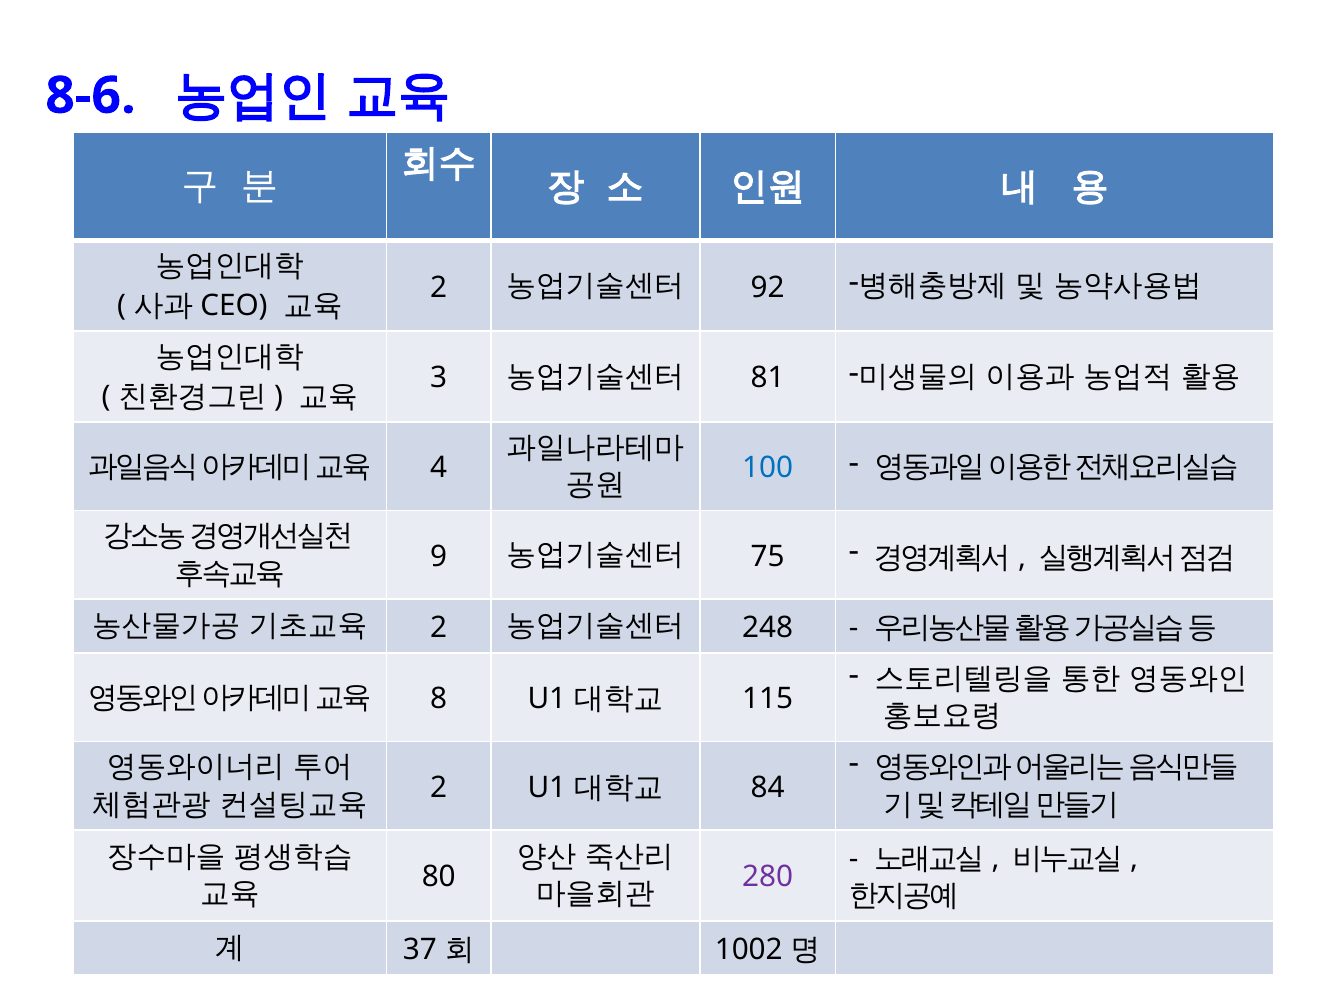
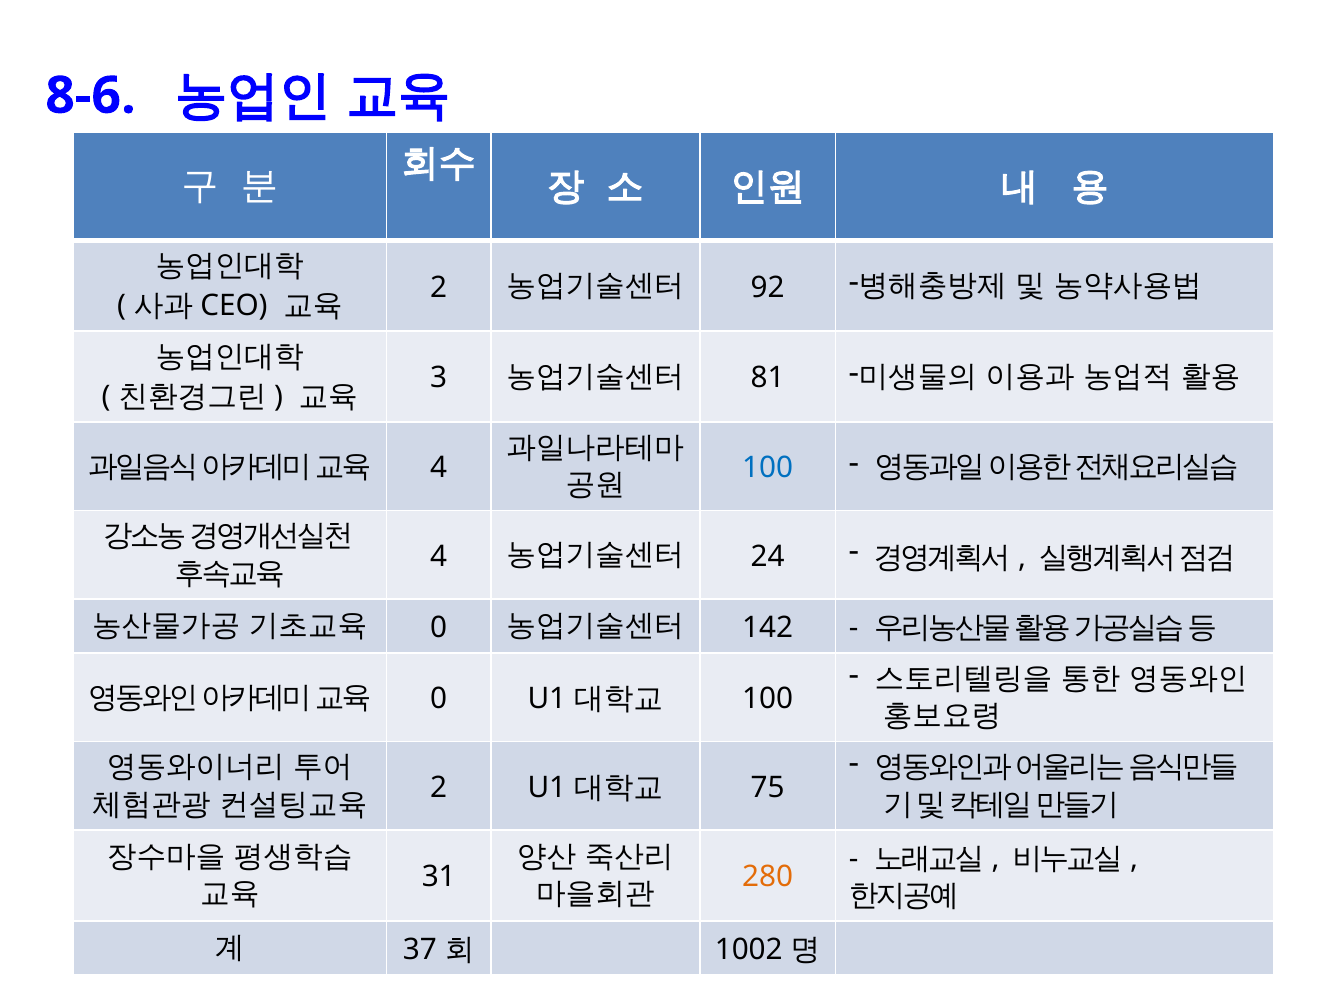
9: 9 -> 4 (439, 557)
75: 75 -> 24 (768, 557)
2: 2 -> 0 (439, 628)
248: 248 -> 142 (768, 628)
8: 8 -> 0 (439, 699)
115: 115 -> 100 (768, 699)
84: 84 -> 75 (768, 788)
80: 80 -> 31 (439, 878)
280 colour: purple -> orange (768, 878)
